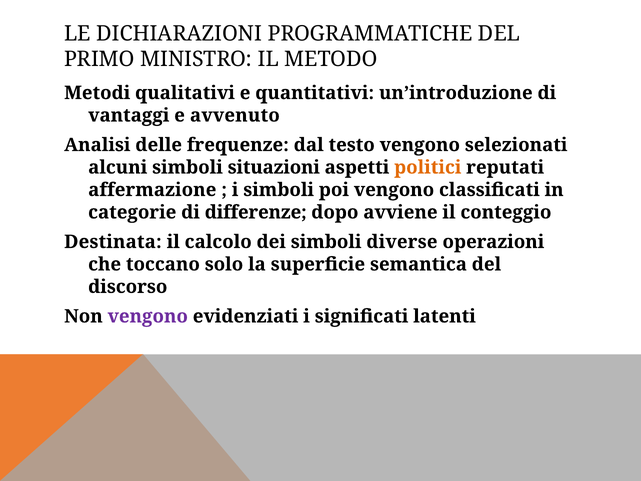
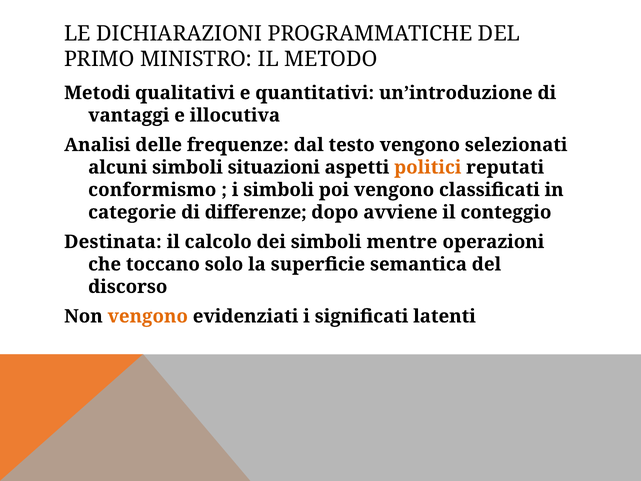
avvenuto: avvenuto -> illocutiva (235, 115)
affermazione: affermazione -> conformismo (152, 190)
diverse: diverse -> mentre (402, 242)
vengono colour: purple -> orange (148, 316)
